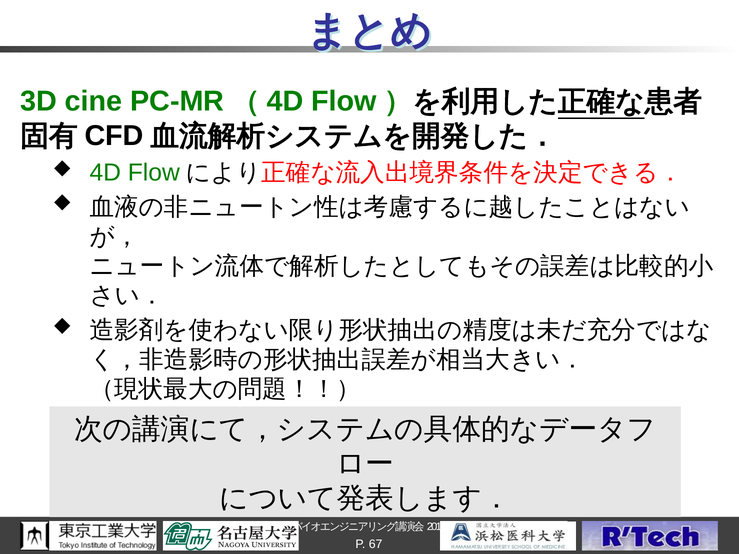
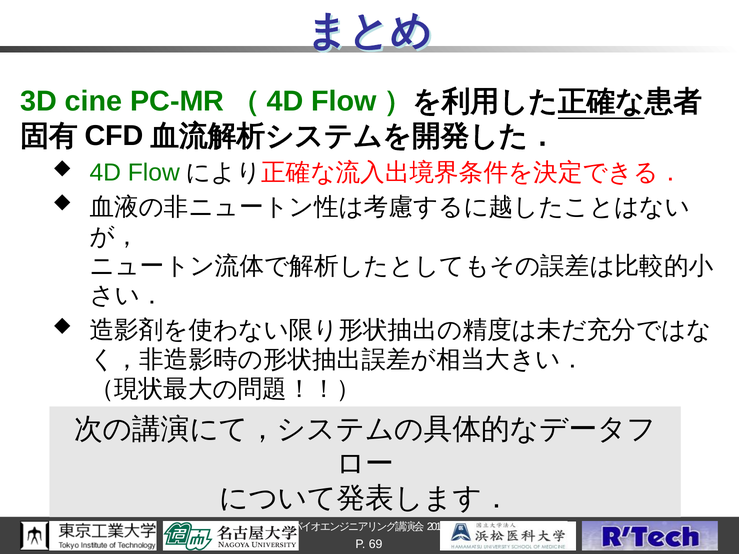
67: 67 -> 69 (376, 544)
